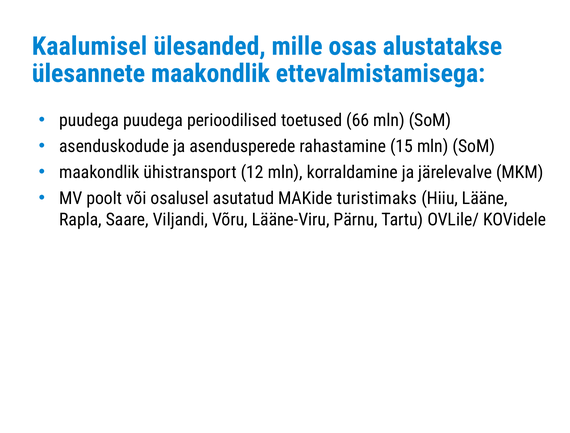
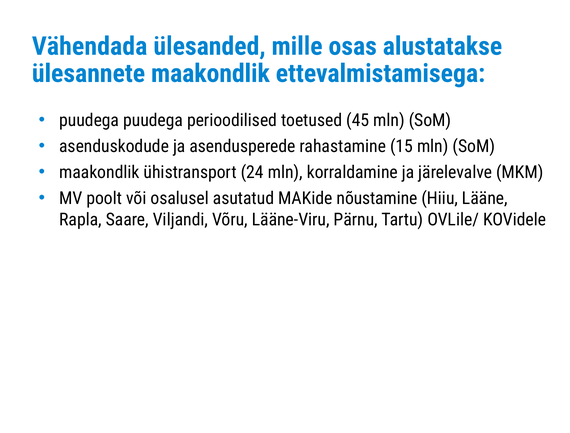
Kaalumisel: Kaalumisel -> Vähendada (90, 46)
66: 66 -> 45 (358, 120)
12: 12 -> 24 (252, 172)
turistimaks: turistimaks -> nõustamine (377, 198)
